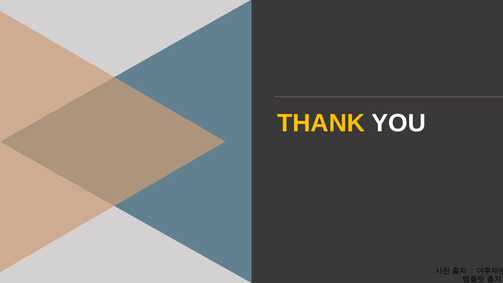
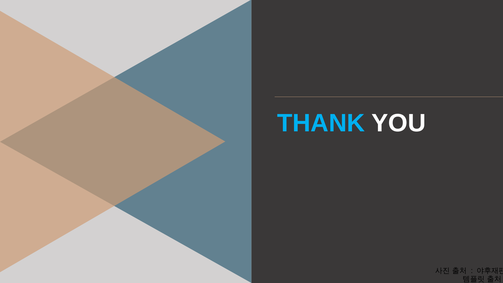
THANK colour: yellow -> light blue (321, 123)
